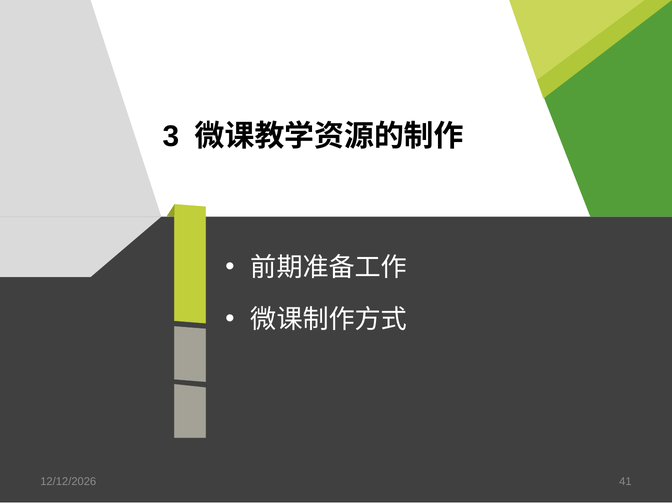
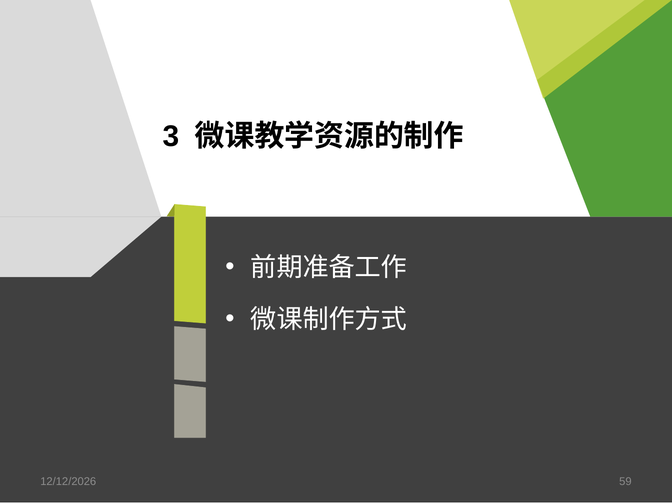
41: 41 -> 59 (625, 481)
